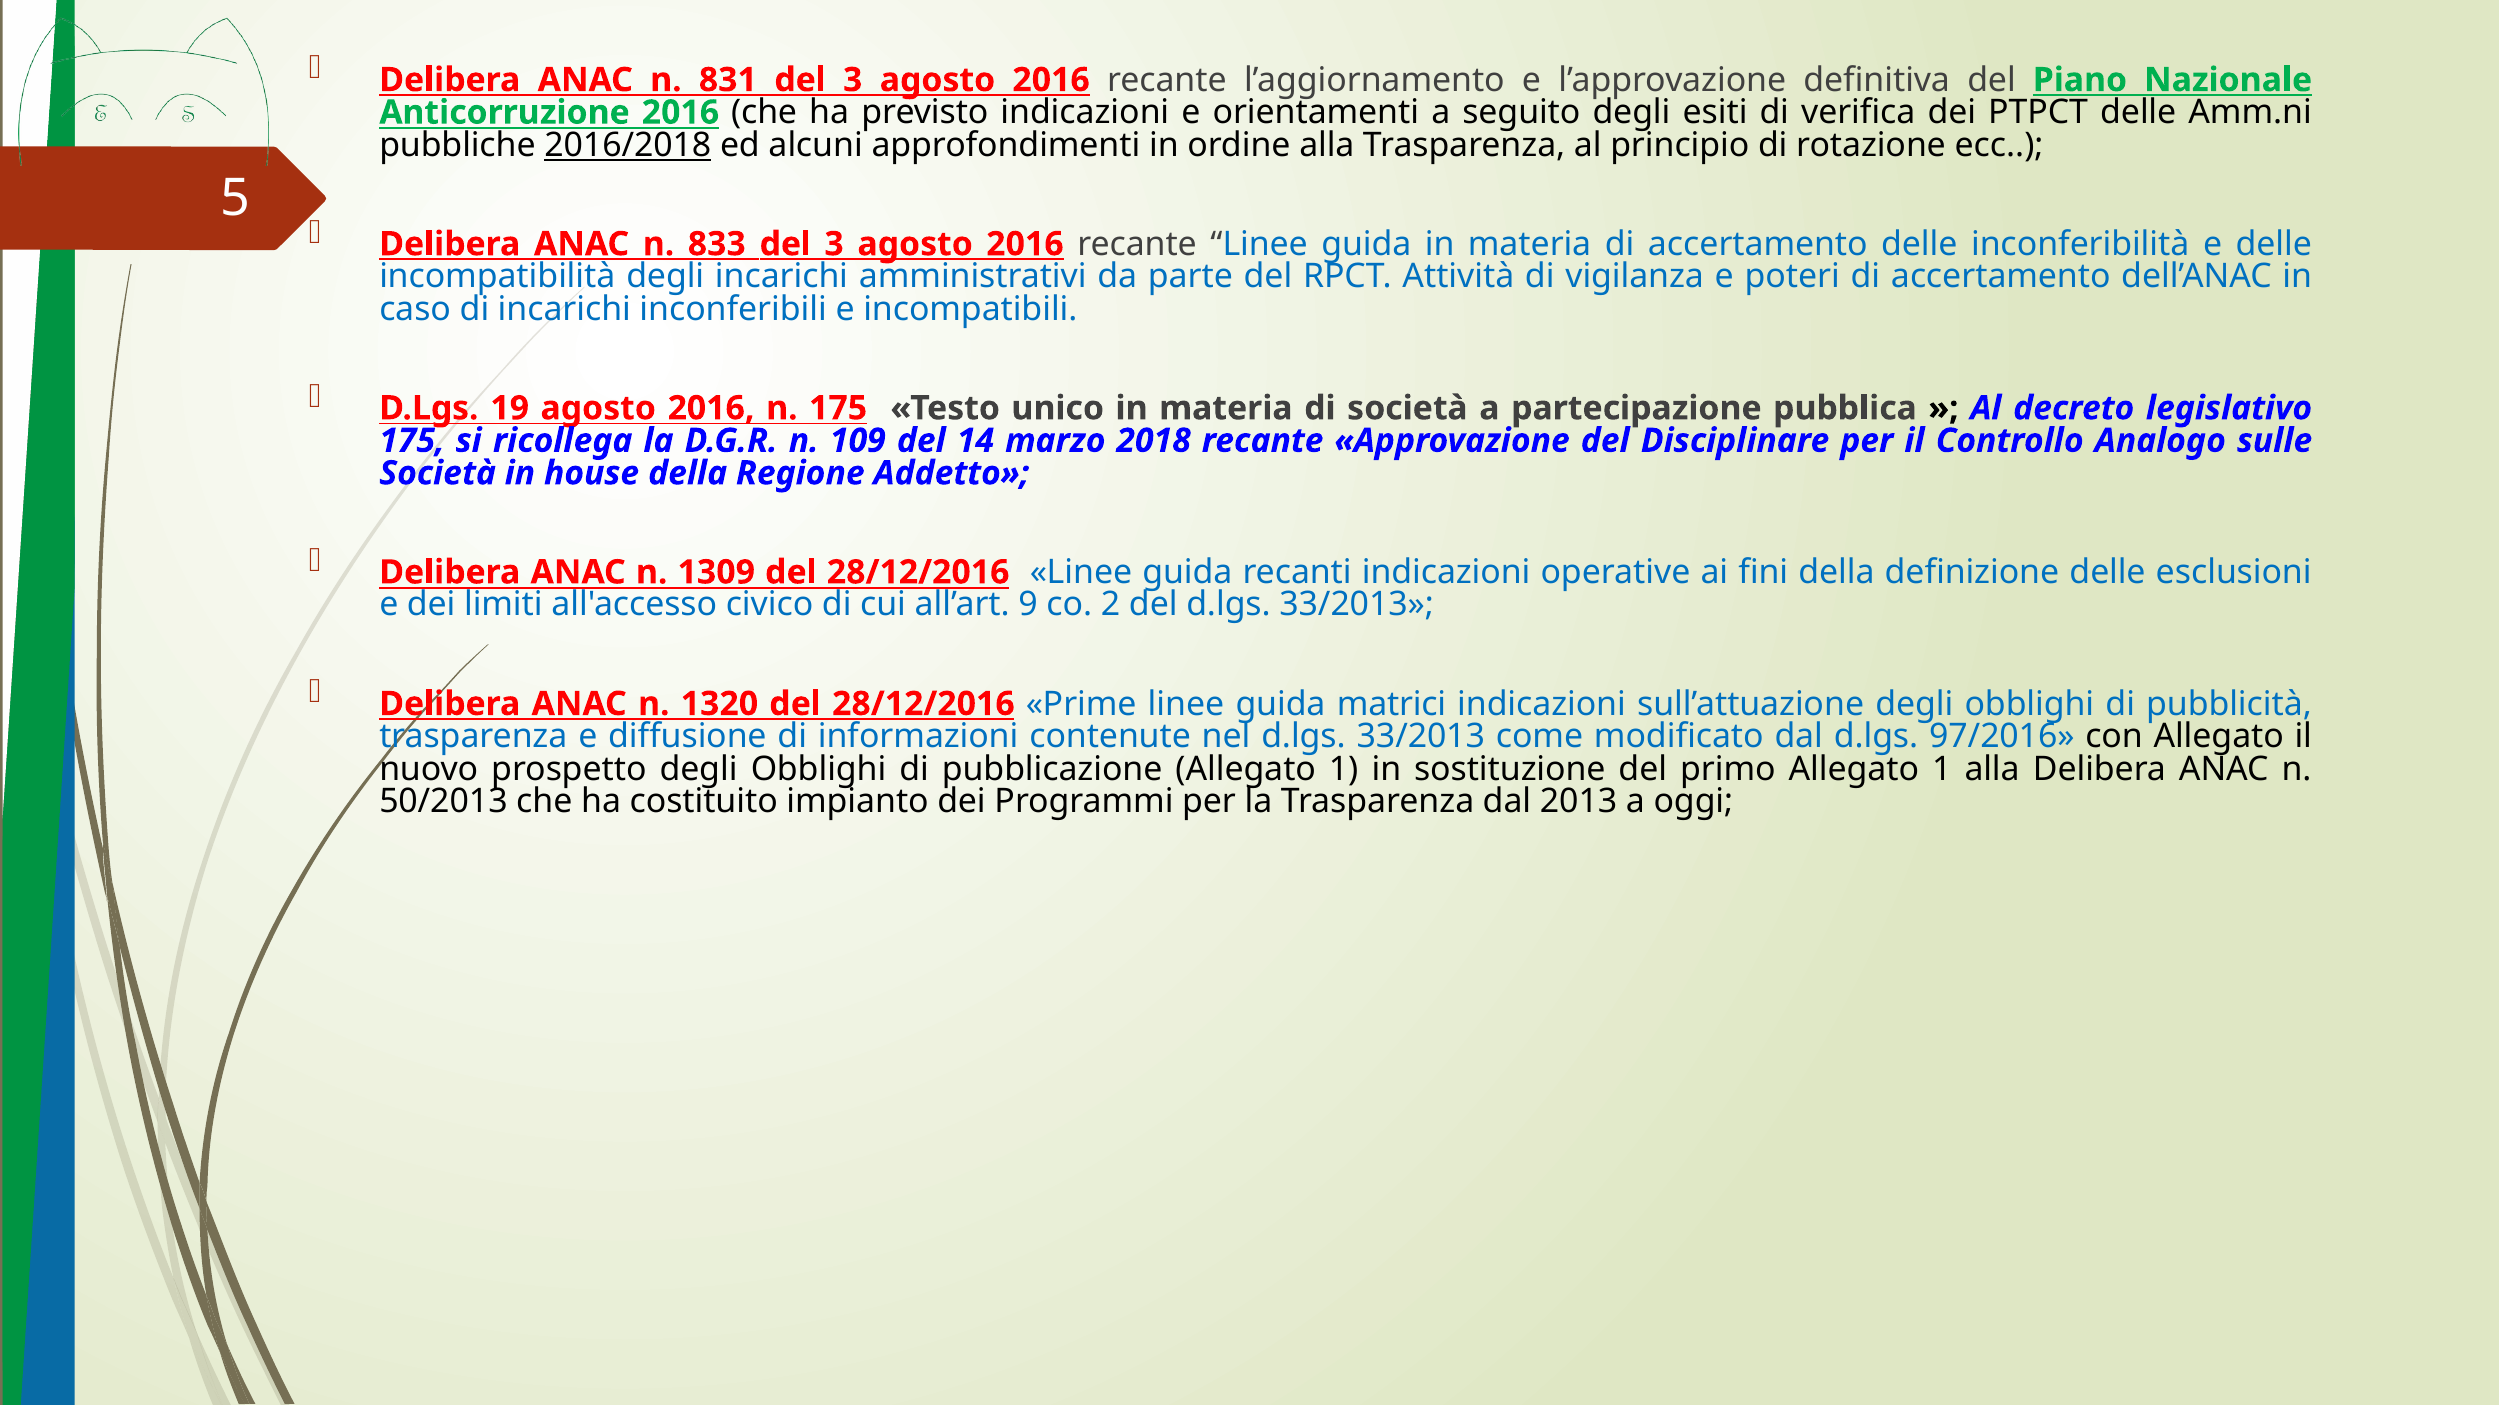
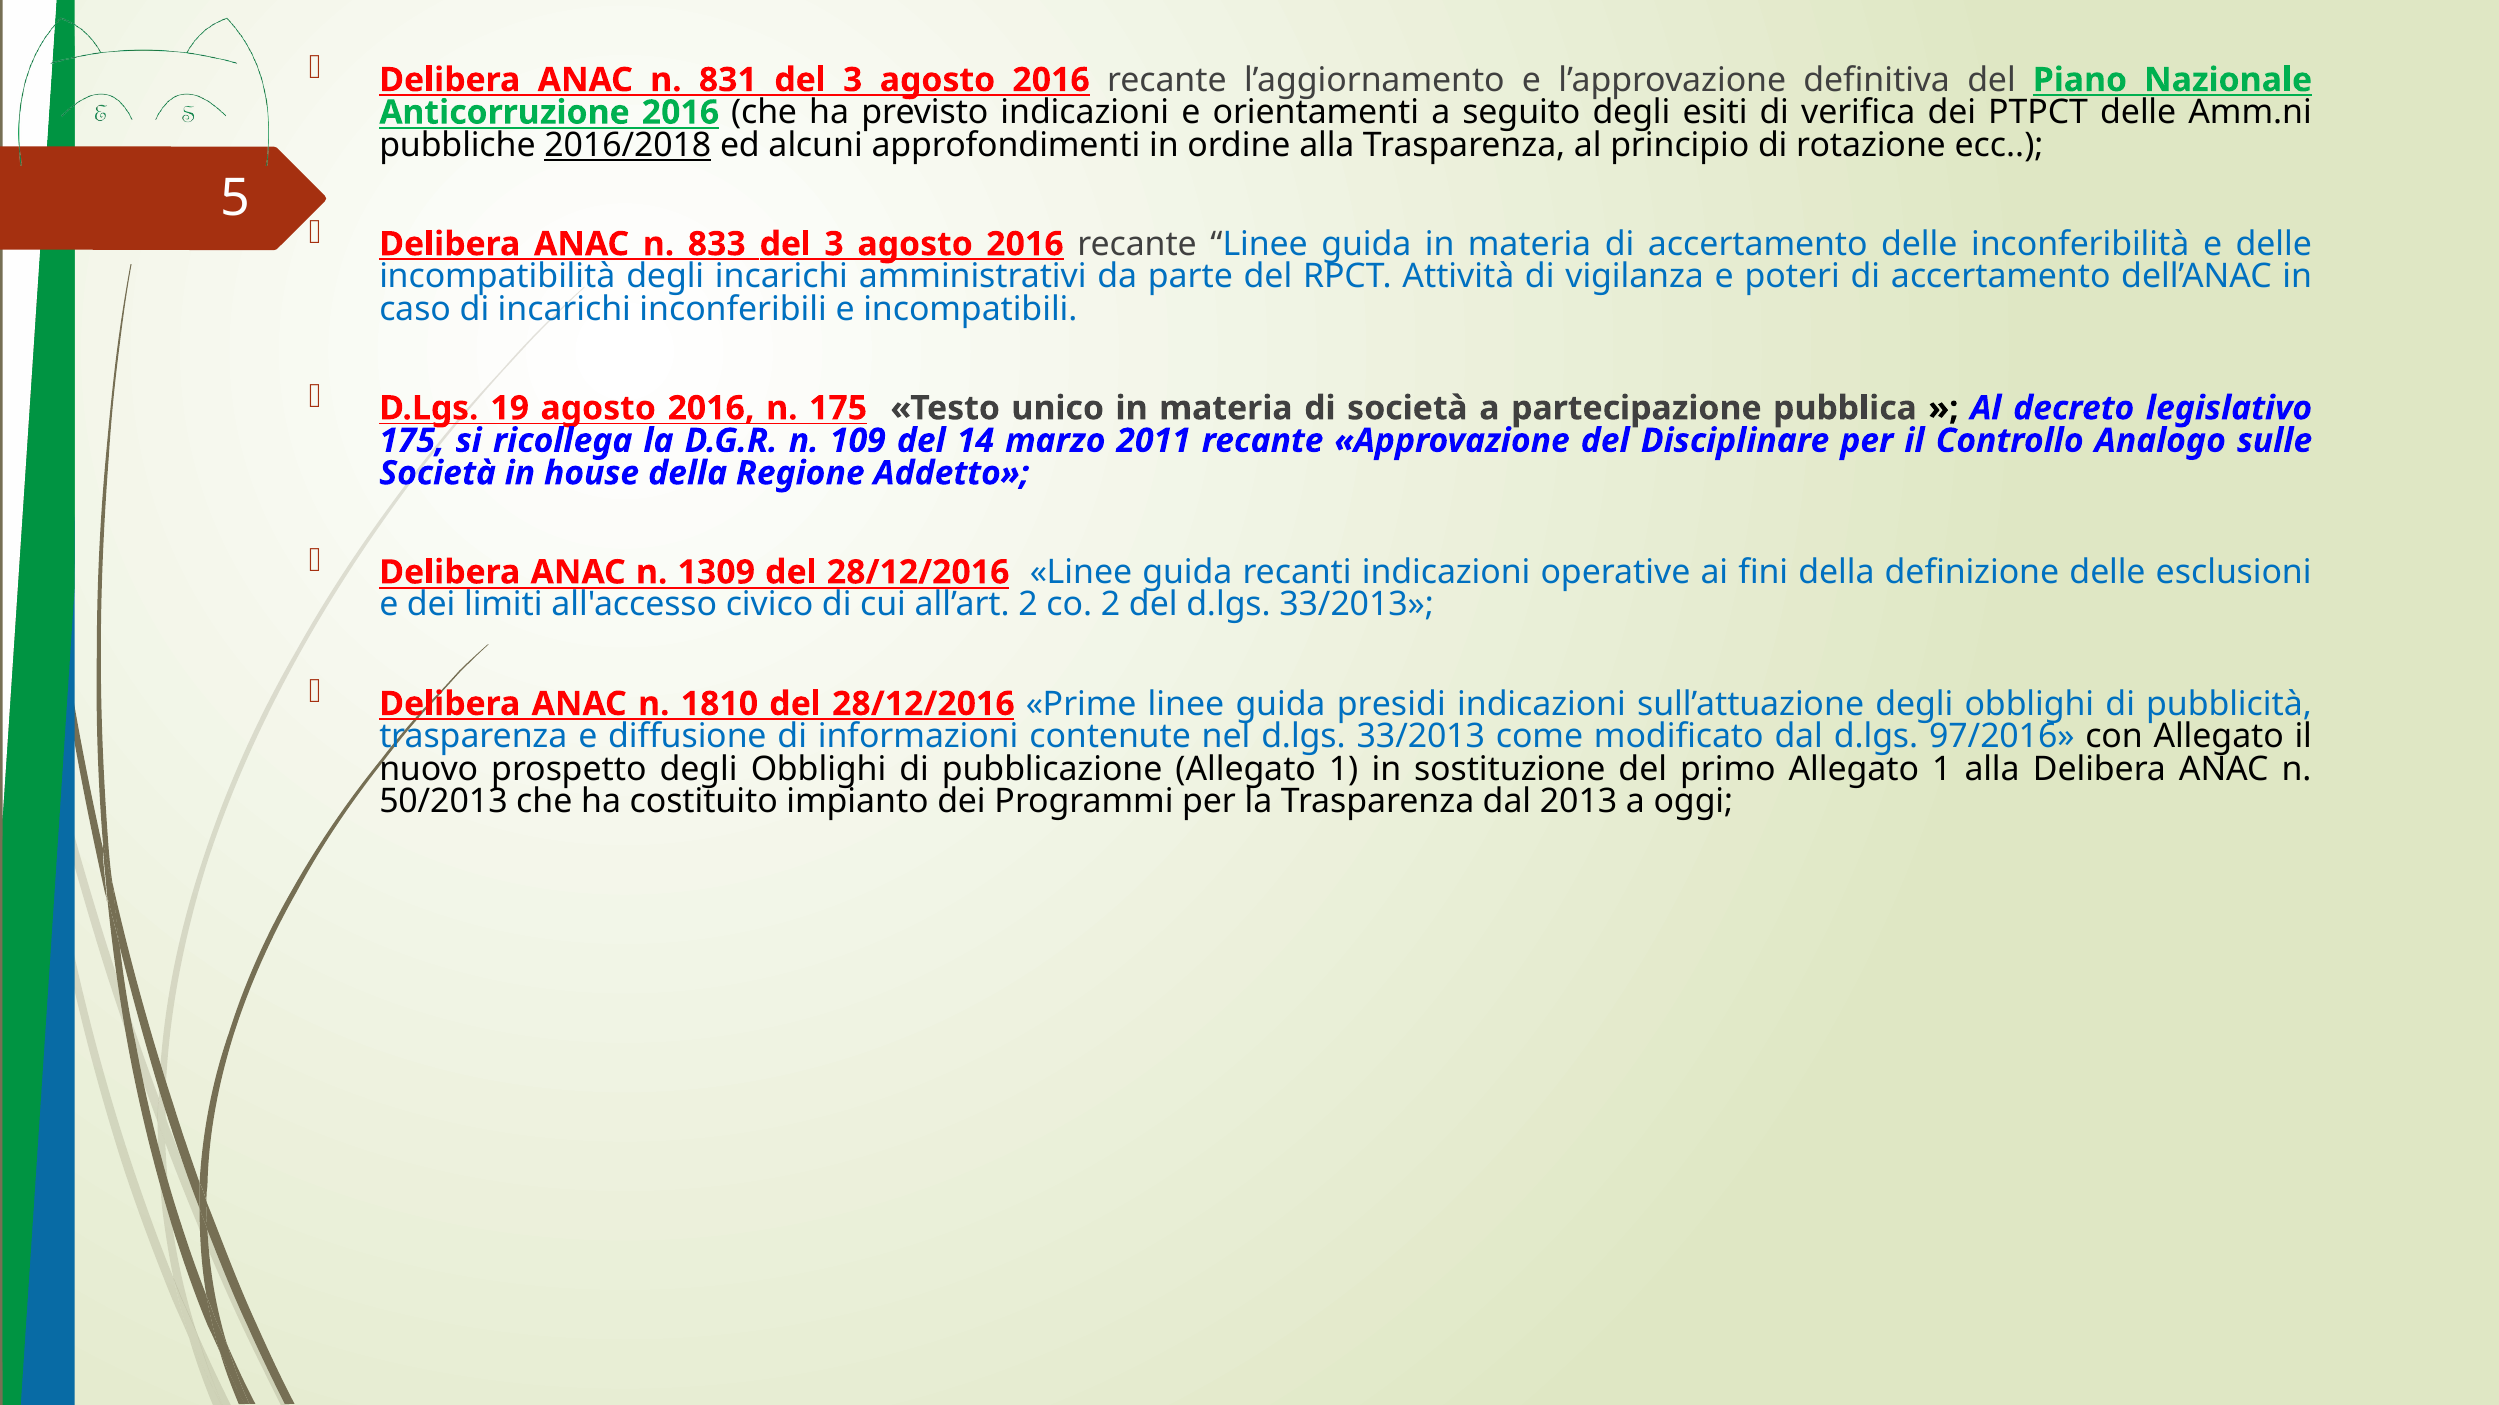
2018: 2018 -> 2011 (1154, 441)
all’art 9: 9 -> 2 (1028, 605)
1320: 1320 -> 1810 (719, 704)
matrici: matrici -> presidi (1391, 704)
